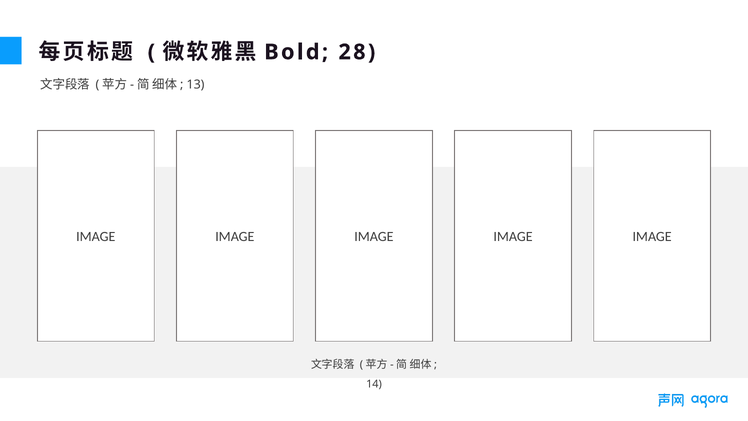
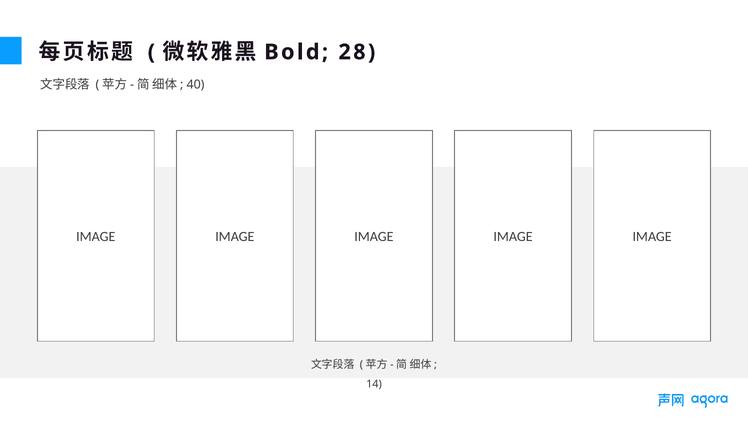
13: 13 -> 40 (195, 85)
